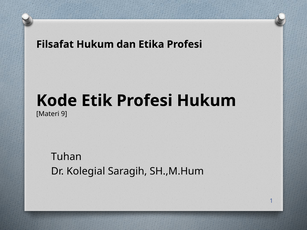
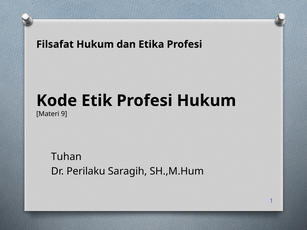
Kolegial: Kolegial -> Perilaku (86, 171)
